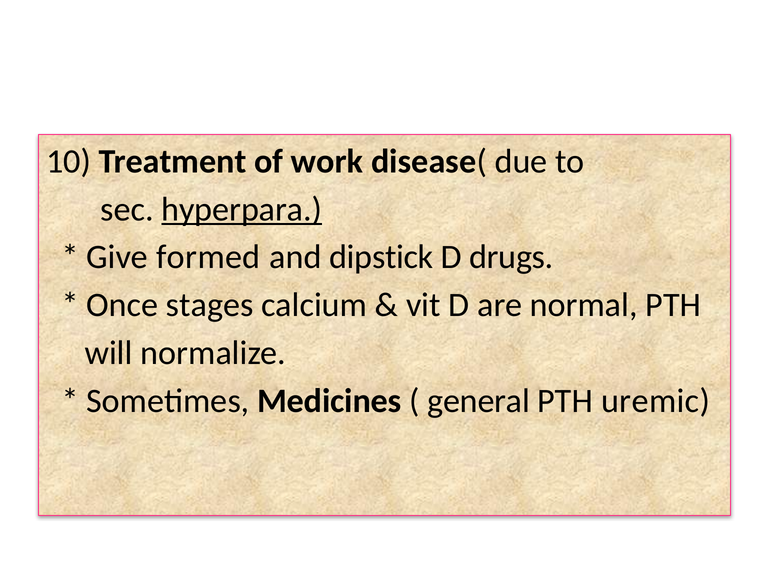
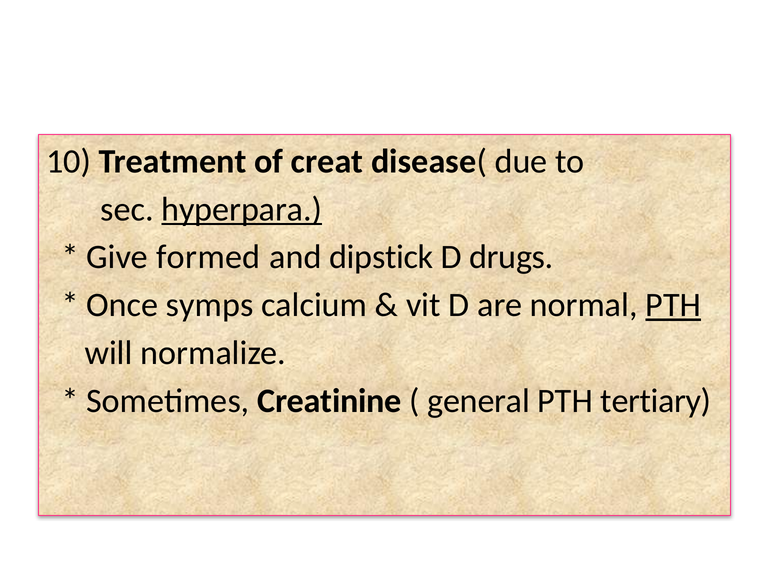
work: work -> creat (327, 161)
stages: stages -> symps (210, 305)
PTH underline: none -> present (673, 305)
Medicines: Medicines -> Creatinine (329, 401)
uremic: uremic -> tertiary (656, 401)
